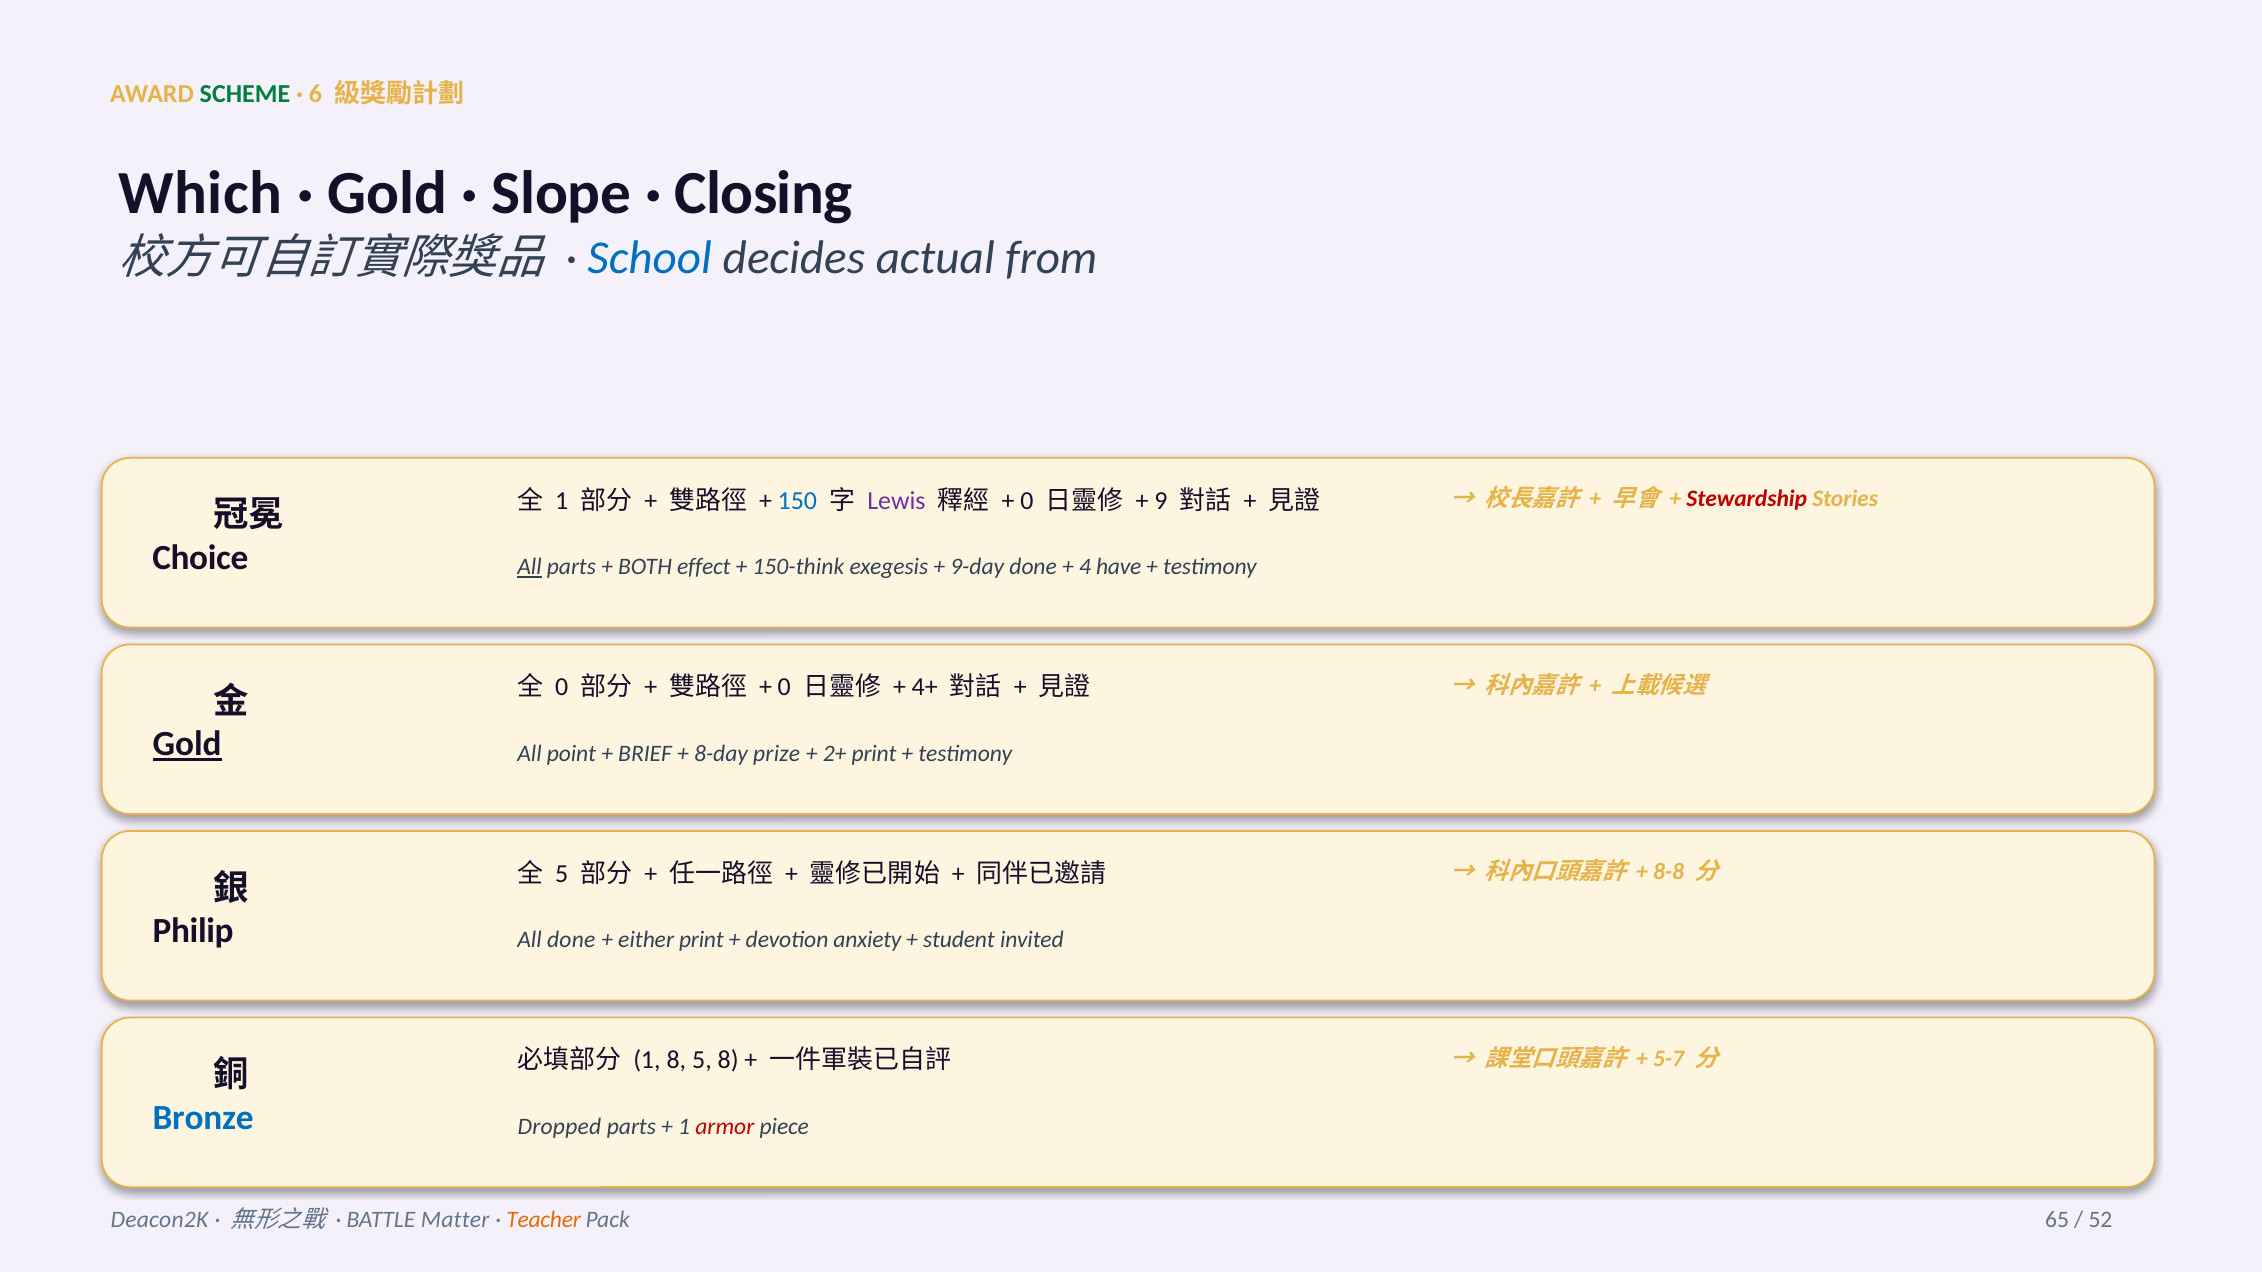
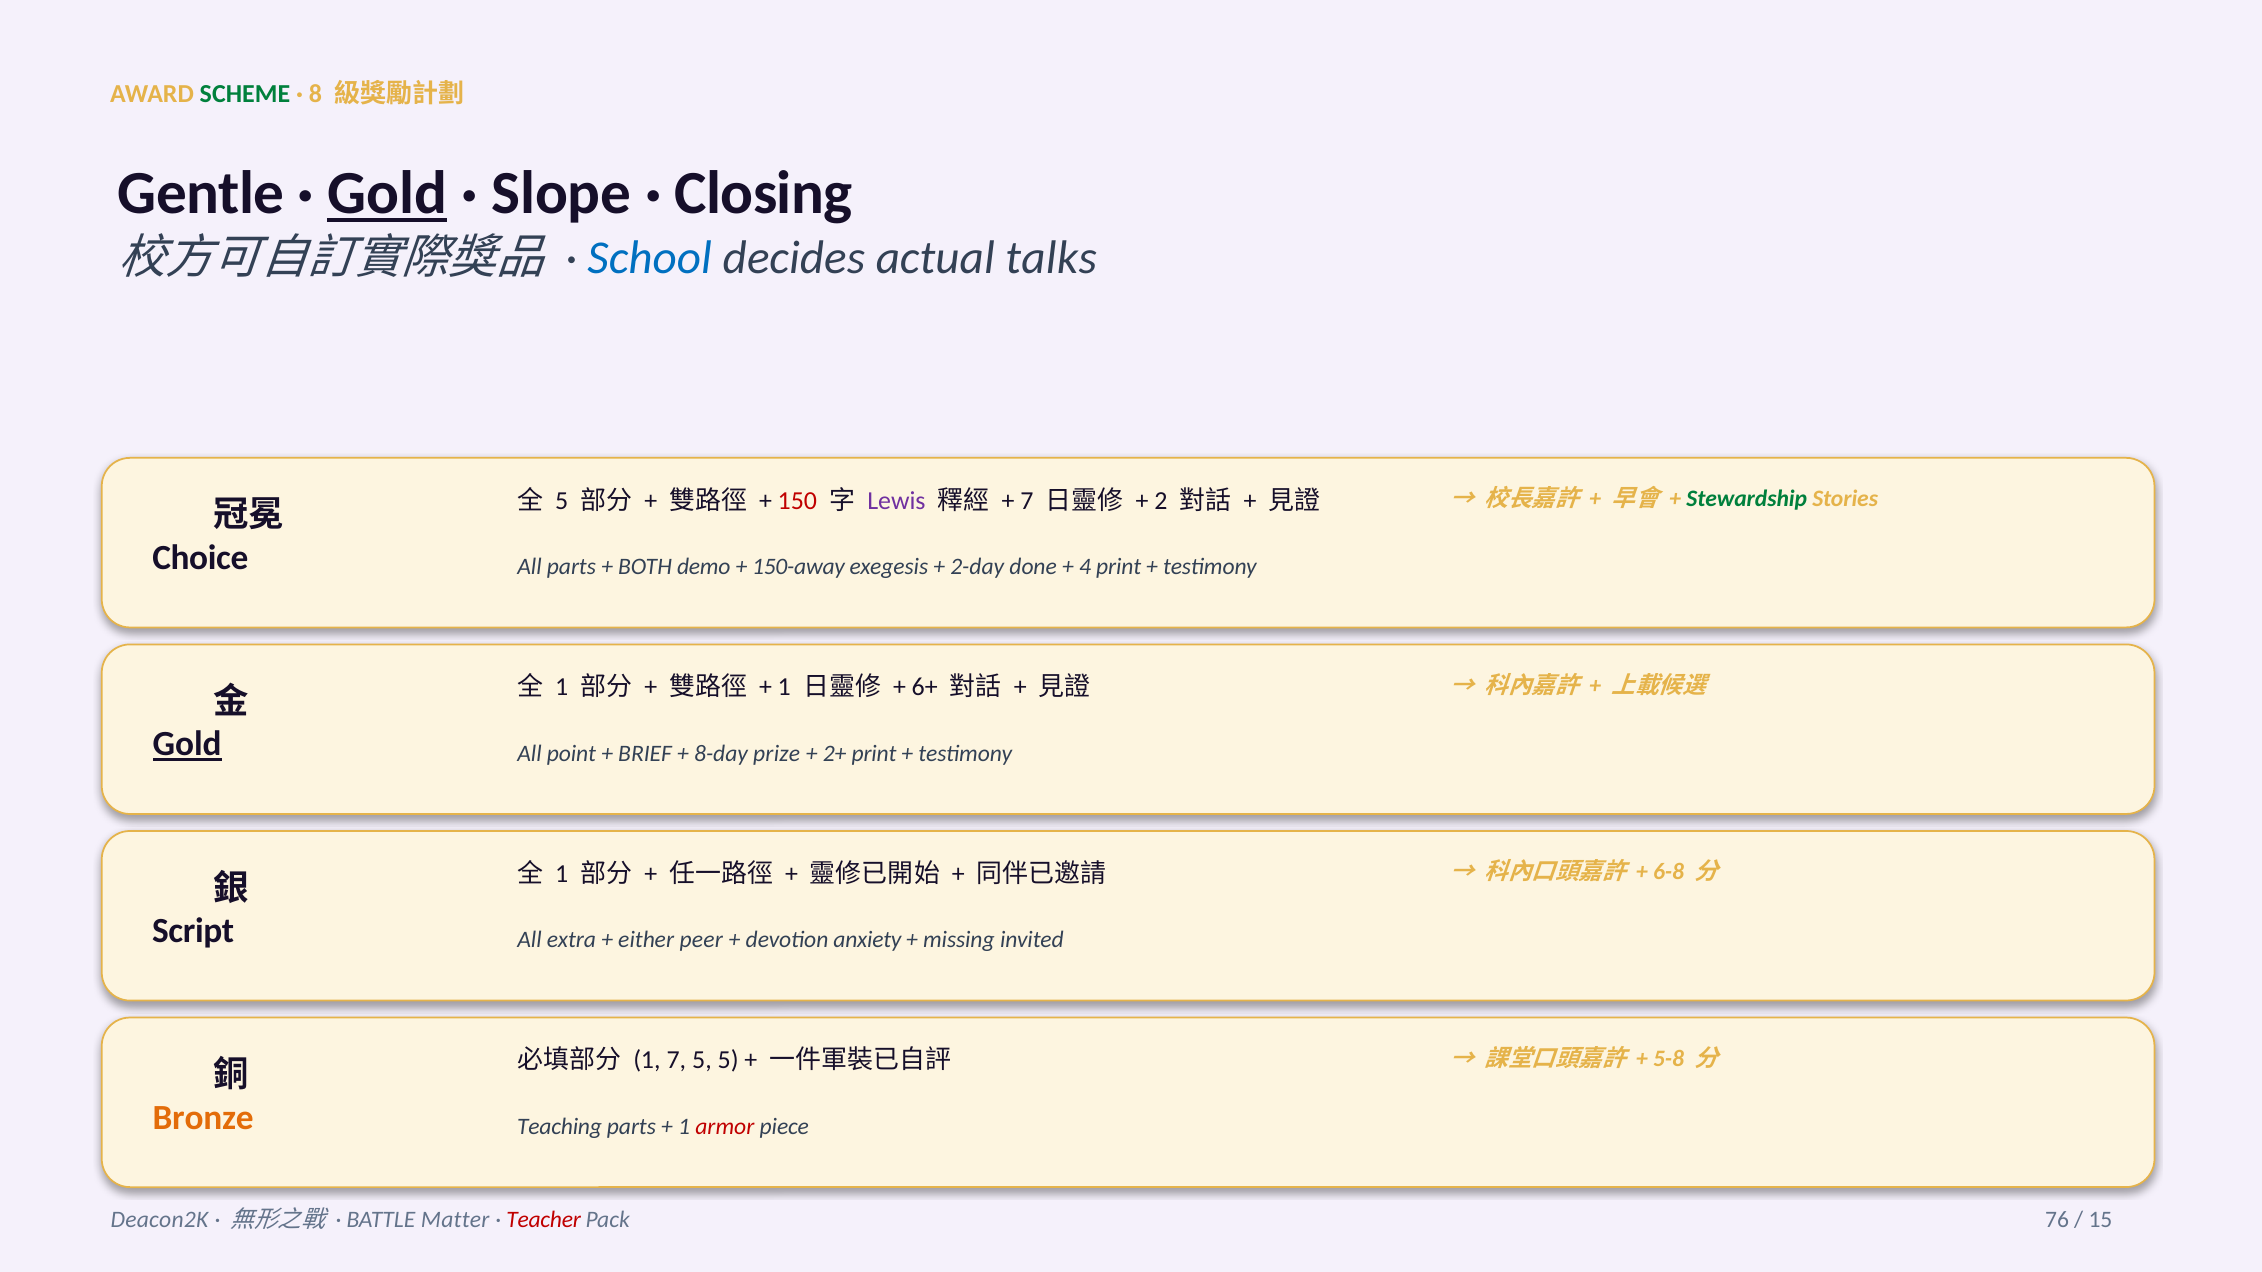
6: 6 -> 8 (316, 94)
Which: Which -> Gentle (201, 194)
Gold underline: none -> present (387, 194)
from: from -> talks (1051, 258)
Stewardship colour: red -> green (1747, 499)
1: 1 -> 5 (562, 501)
150 colour: blue -> red (797, 501)
0: 0 -> 7 (1027, 501)
9: 9 -> 2 (1161, 501)
All underline: present -> none (530, 567)
effect: effect -> demo (704, 567)
150-think: 150-think -> 150-away (799, 567)
9-day: 9-day -> 2-day (977, 567)
4 have: have -> print (1119, 567)
0: 0 -> 1 (562, 687)
0: 0 -> 1 (784, 687)
4+: 4+ -> 6+ (925, 687)
8-8: 8-8 -> 6-8 (1669, 872)
5: 5 -> 1 (562, 874)
Philip: Philip -> Script (193, 931)
All done: done -> extra (571, 940)
either print: print -> peer (701, 940)
student: student -> missing (959, 940)
5-7: 5-7 -> 5-8 (1669, 1059)
1 8: 8 -> 7 (676, 1061)
5 8: 8 -> 5 (728, 1061)
Bronze colour: blue -> orange (203, 1118)
Dropped: Dropped -> Teaching (560, 1127)
Teacher colour: orange -> red (544, 1220)
65: 65 -> 76 (2057, 1220)
52: 52 -> 15 (2100, 1220)
